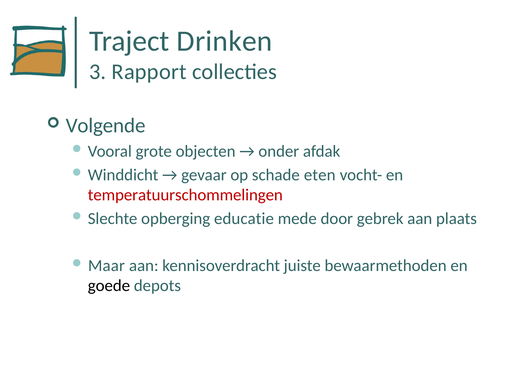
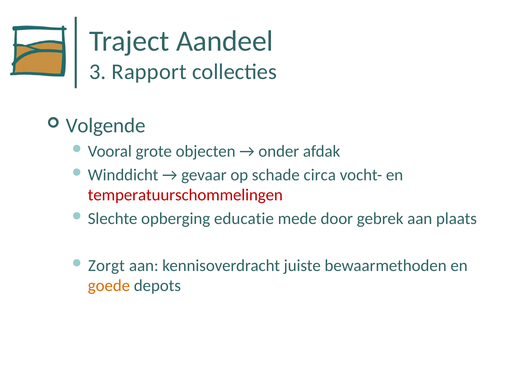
Drinken: Drinken -> Aandeel (225, 41)
eten: eten -> circa (320, 175)
Maar: Maar -> Zorgt (106, 266)
goede colour: black -> orange (109, 286)
